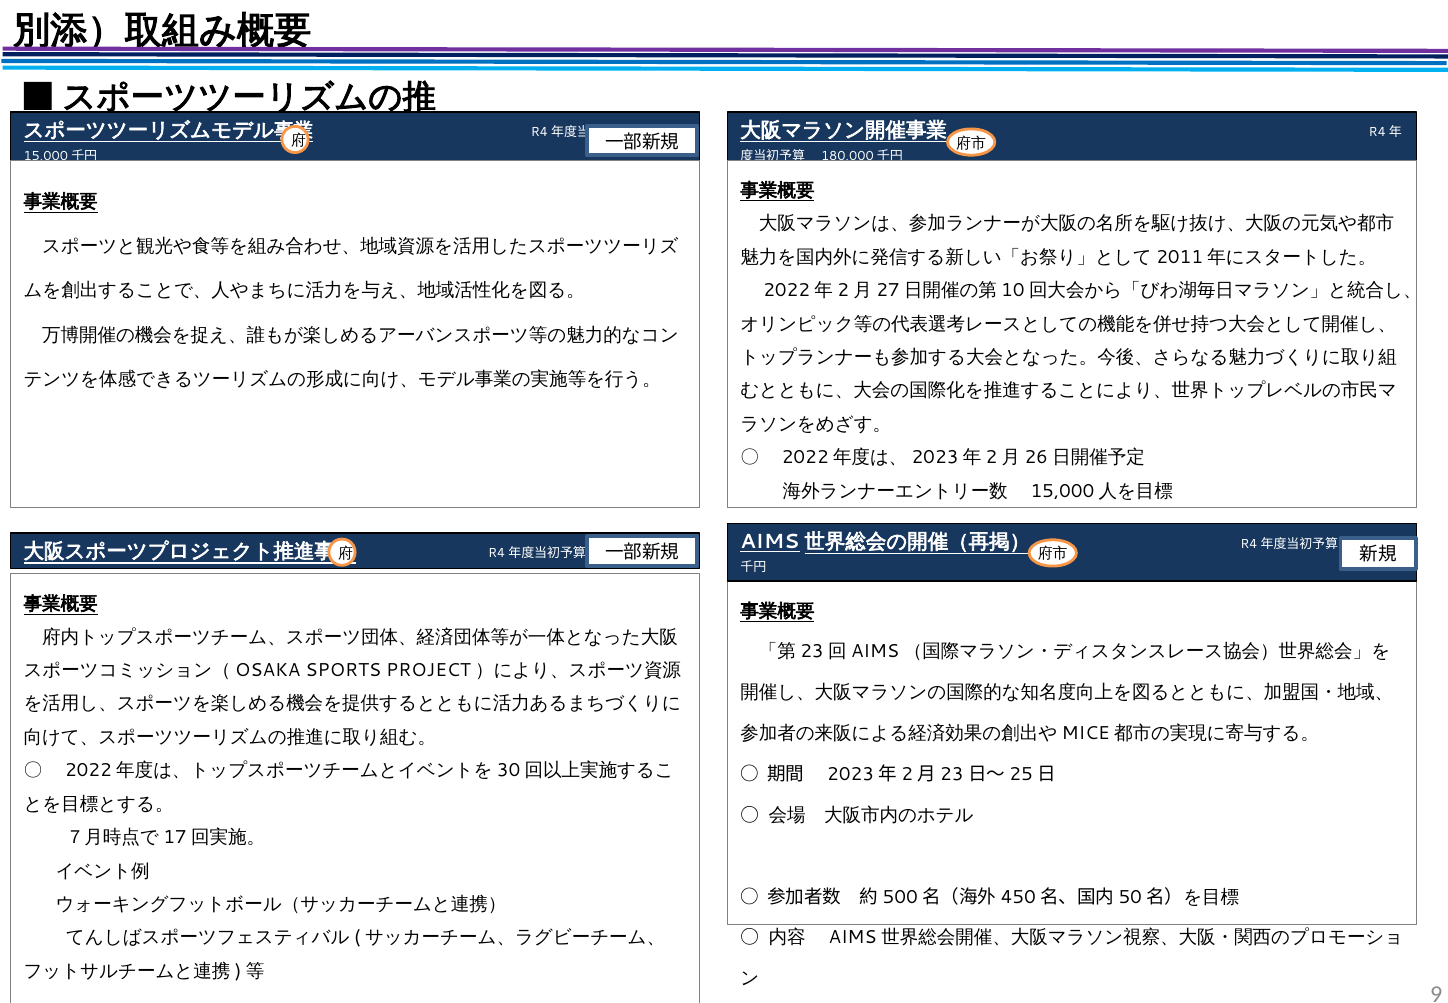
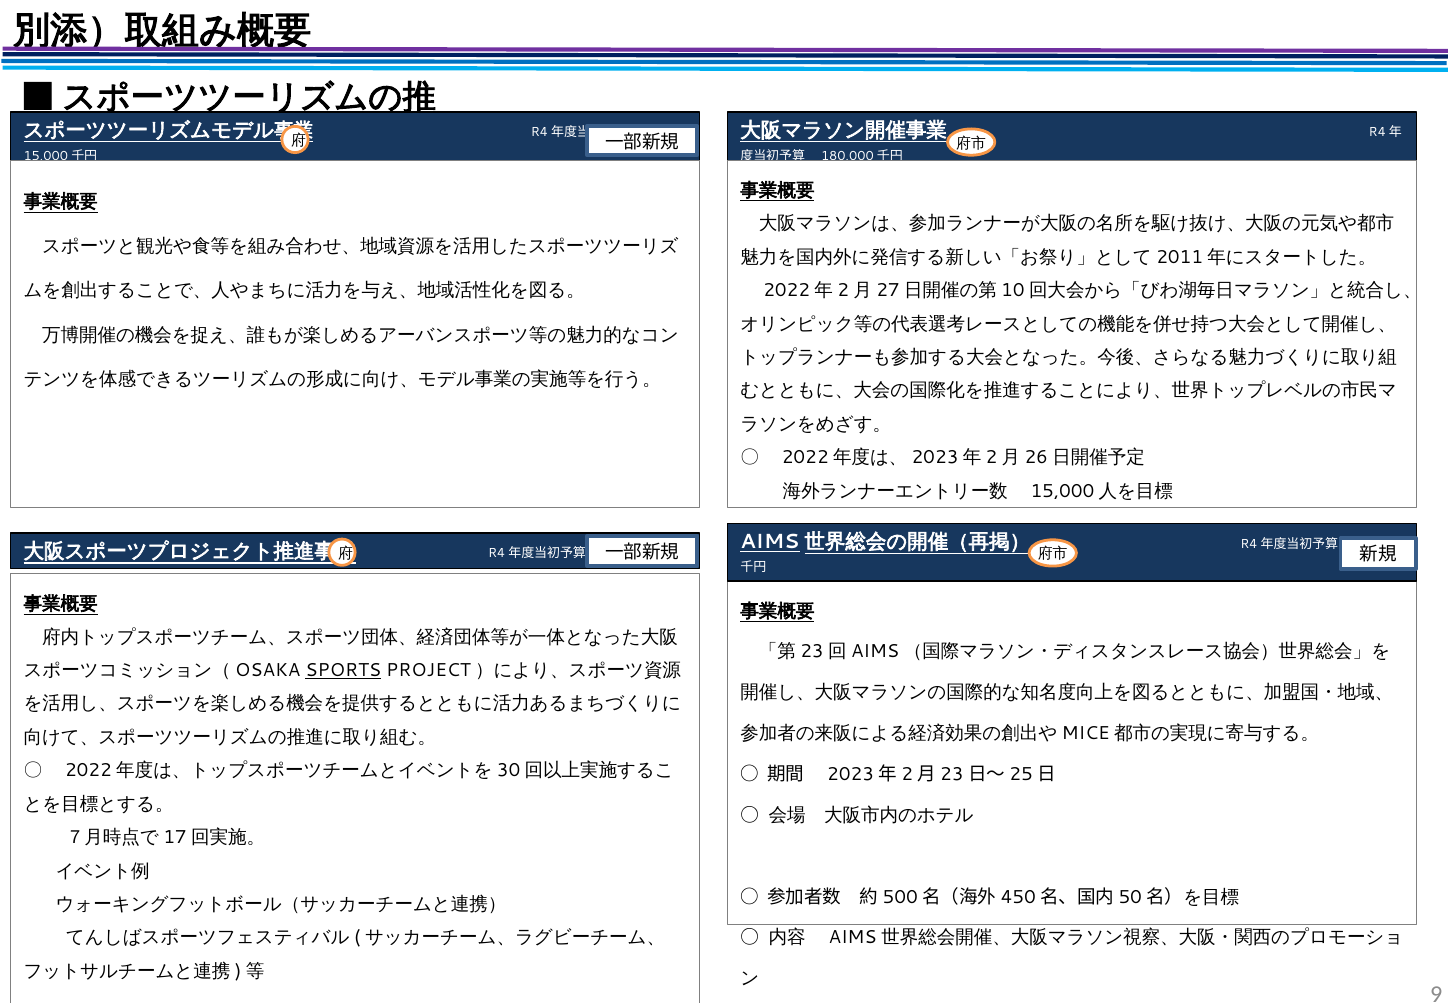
SPORTS underline: none -> present (343, 670)
